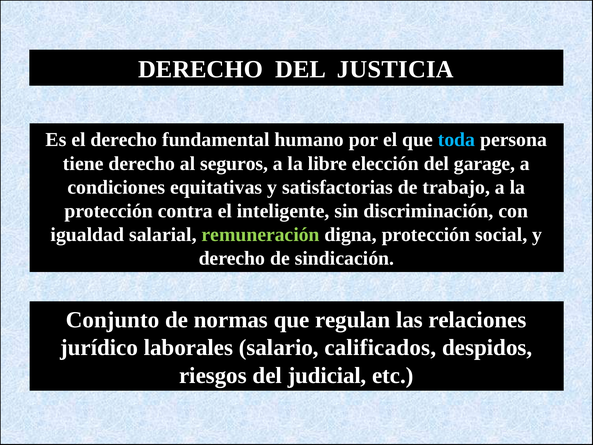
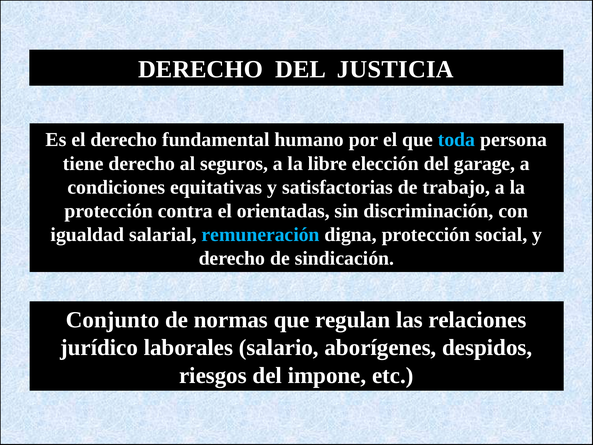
inteligente: inteligente -> orientadas (283, 211)
remuneración colour: light green -> light blue (261, 235)
calificados: calificados -> aborígenes (380, 347)
judicial: judicial -> impone (327, 375)
